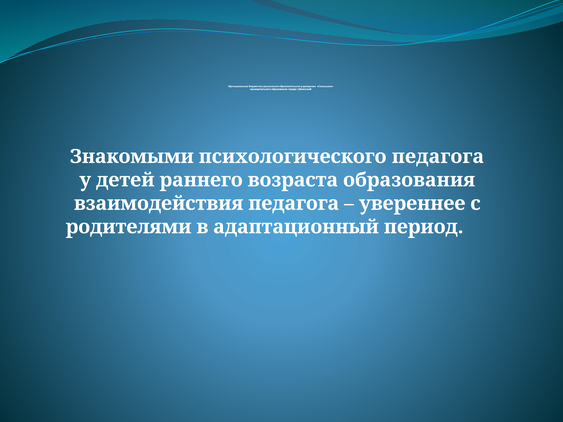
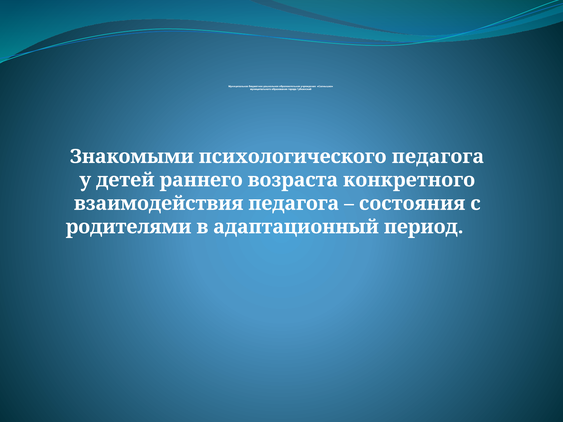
возраста образования: образования -> конкретного (409, 180)
увереннее: увереннее -> состояния (412, 204)
